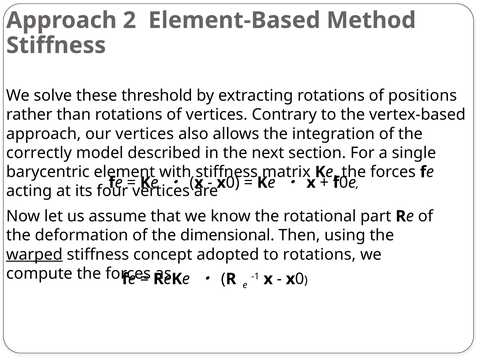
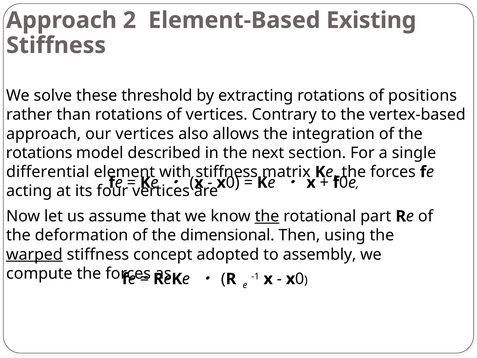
Method: Method -> Existing (371, 20)
correctly: correctly -> rotations (39, 153)
barycentric: barycentric -> differential (48, 172)
the underline: none -> present (267, 216)
to rotations: rotations -> assembly (319, 254)
